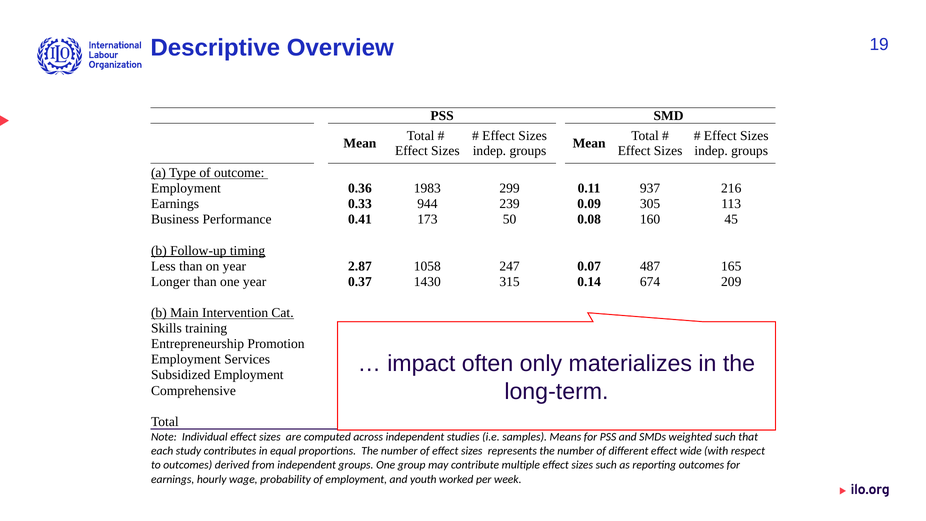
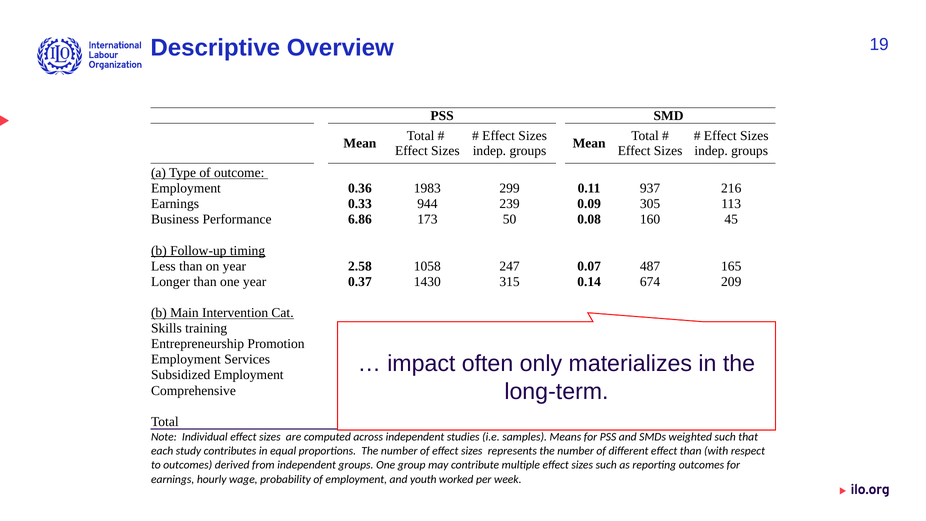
Performance 0.41: 0.41 -> 6.86 (360, 219)
2.87: 2.87 -> 2.58 (360, 266)
effect wide: wide -> than (691, 451)
